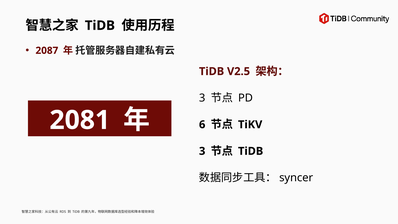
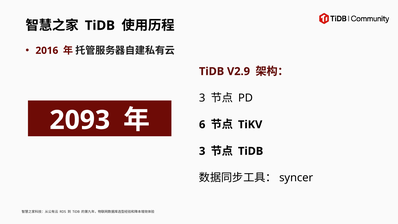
2087: 2087 -> 2016 (47, 51)
V2.5: V2.5 -> V2.9 (239, 71)
2081: 2081 -> 2093 (80, 120)
